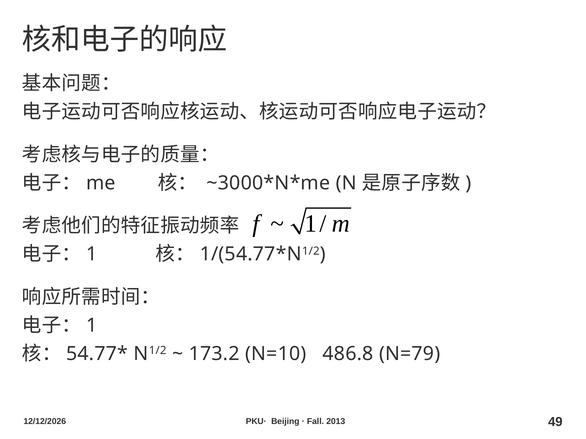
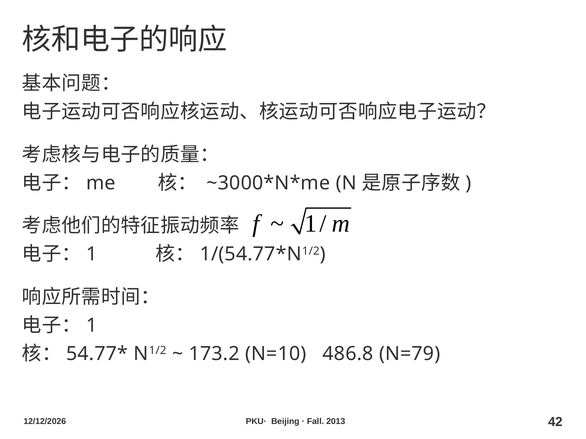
49: 49 -> 42 (555, 422)
